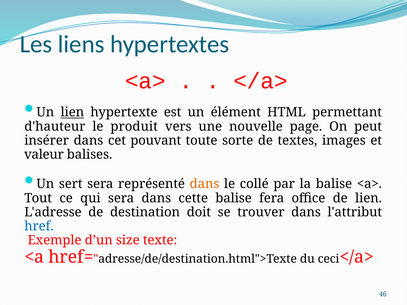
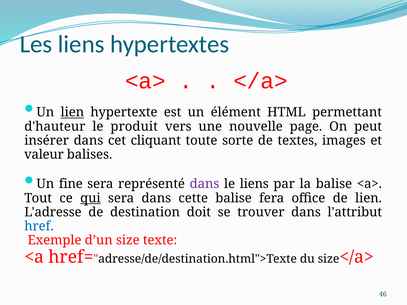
pouvant: pouvant -> cliquant (156, 141)
sert: sert -> fine (71, 184)
dans colour: orange -> purple (205, 184)
le collé: collé -> liens (254, 184)
qui underline: none -> present (90, 198)
du ceci: ceci -> size (329, 259)
